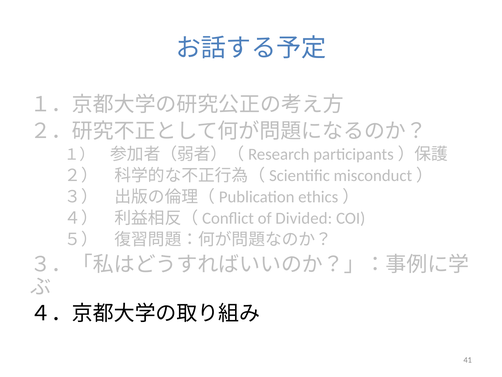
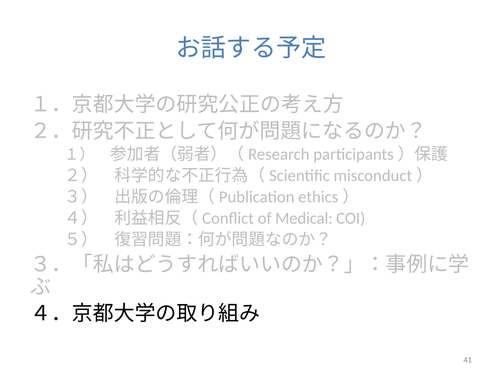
Divided: Divided -> Medical (304, 218)
